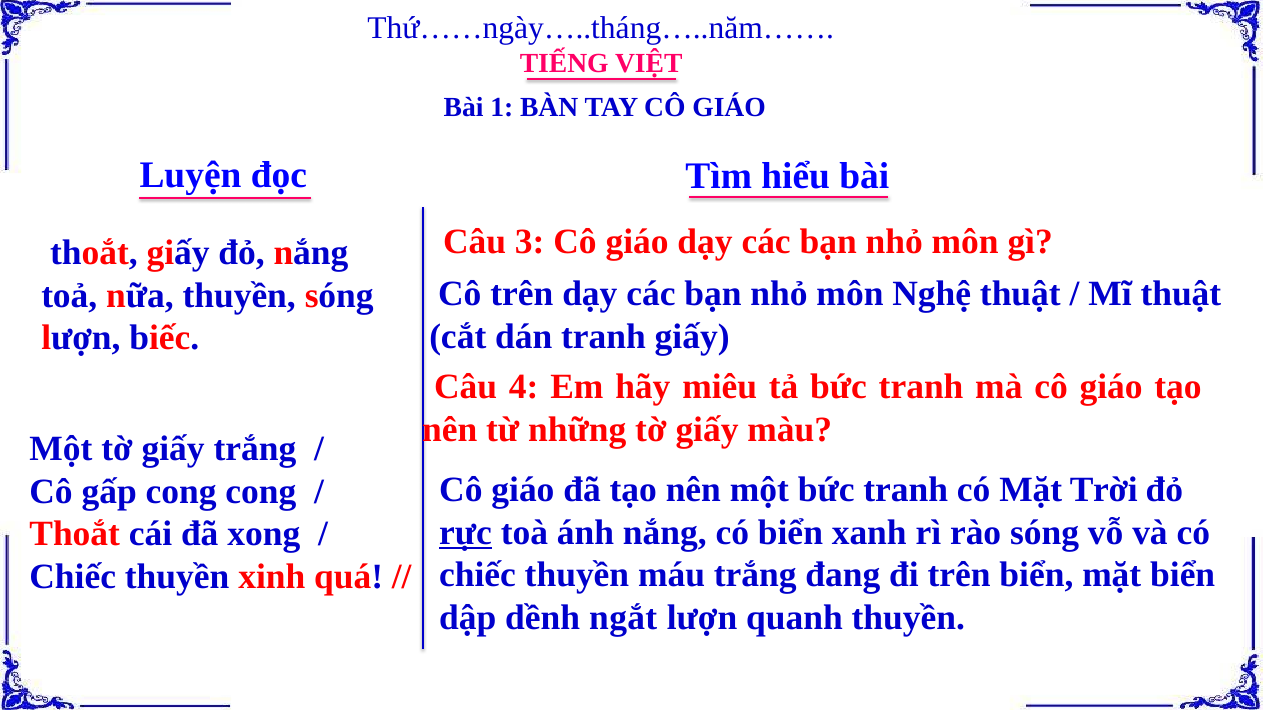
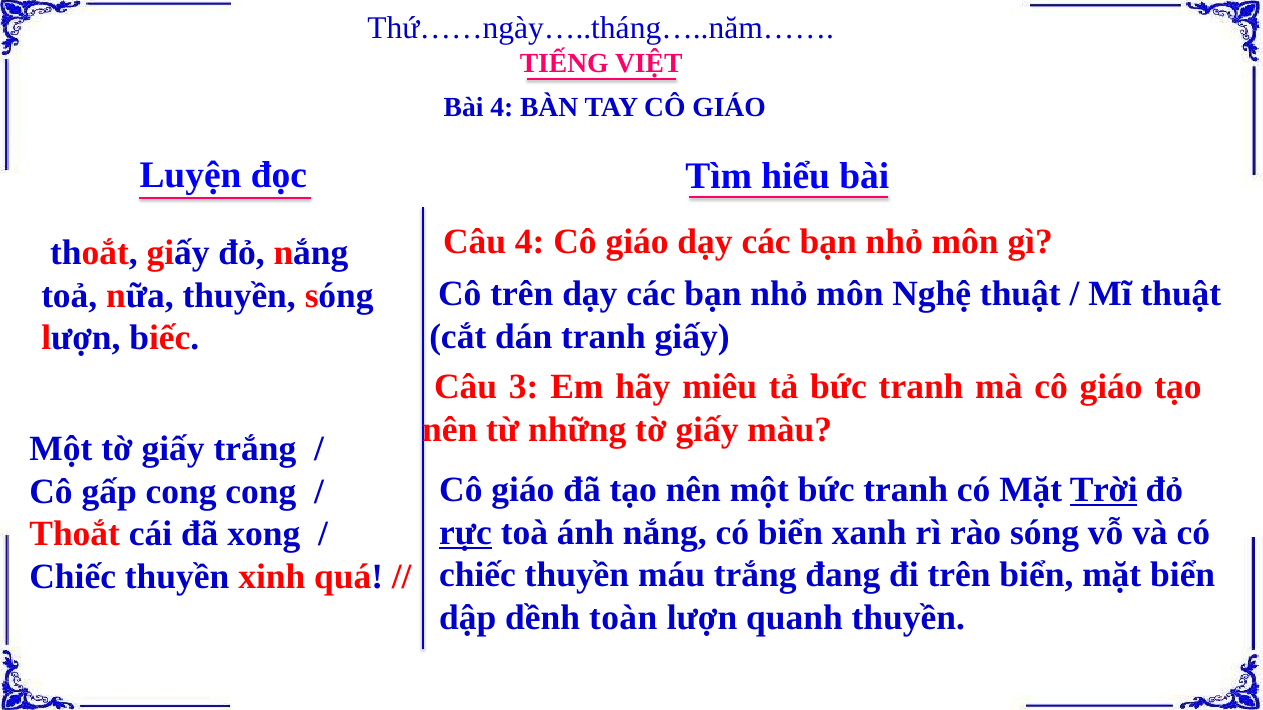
Bài 1: 1 -> 4 (502, 107)
Câu 3: 3 -> 4 (530, 241)
4: 4 -> 3 (524, 387)
Trời underline: none -> present (1104, 490)
ngắt: ngắt -> toàn (623, 617)
